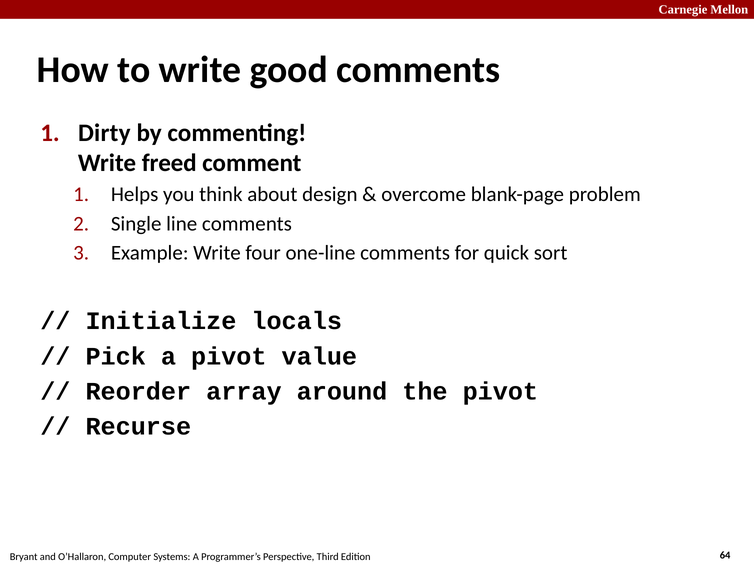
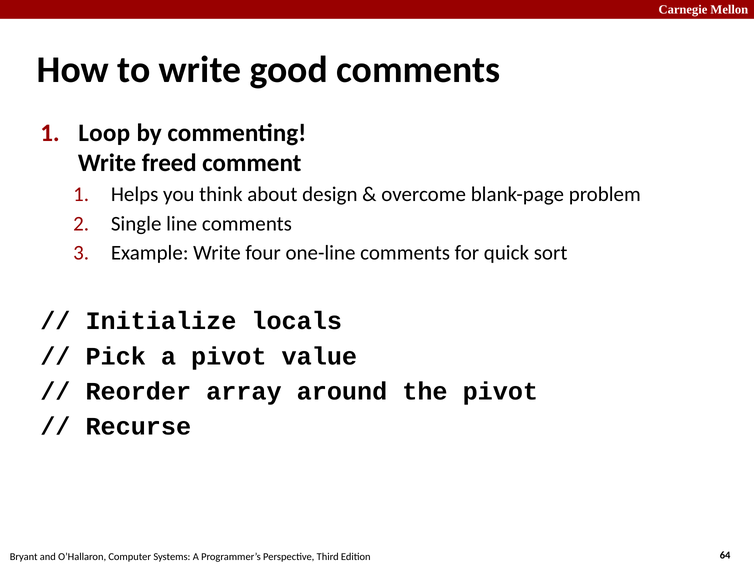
Dirty: Dirty -> Loop (104, 133)
